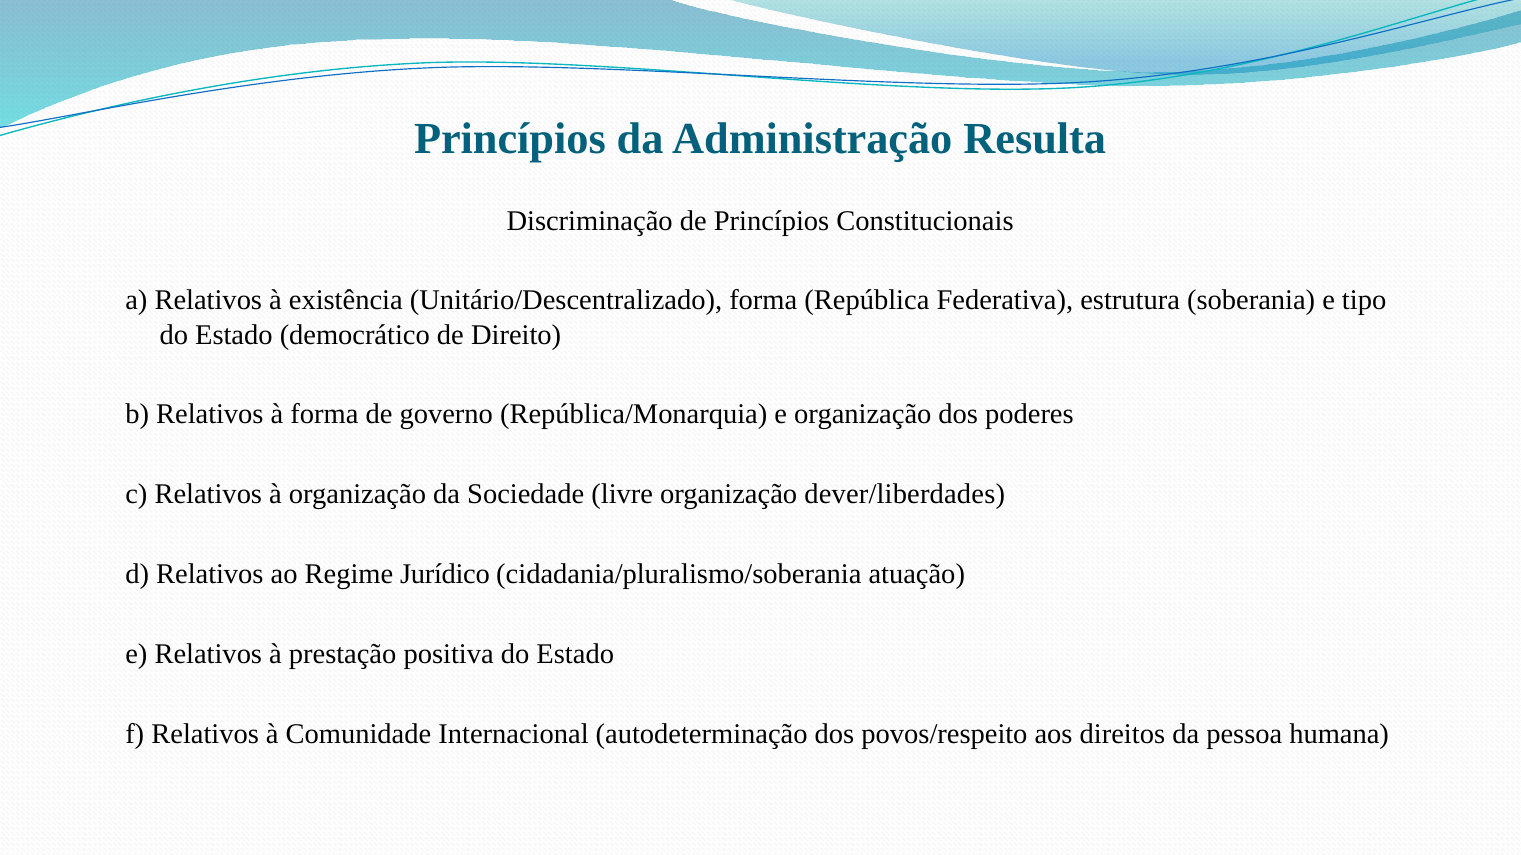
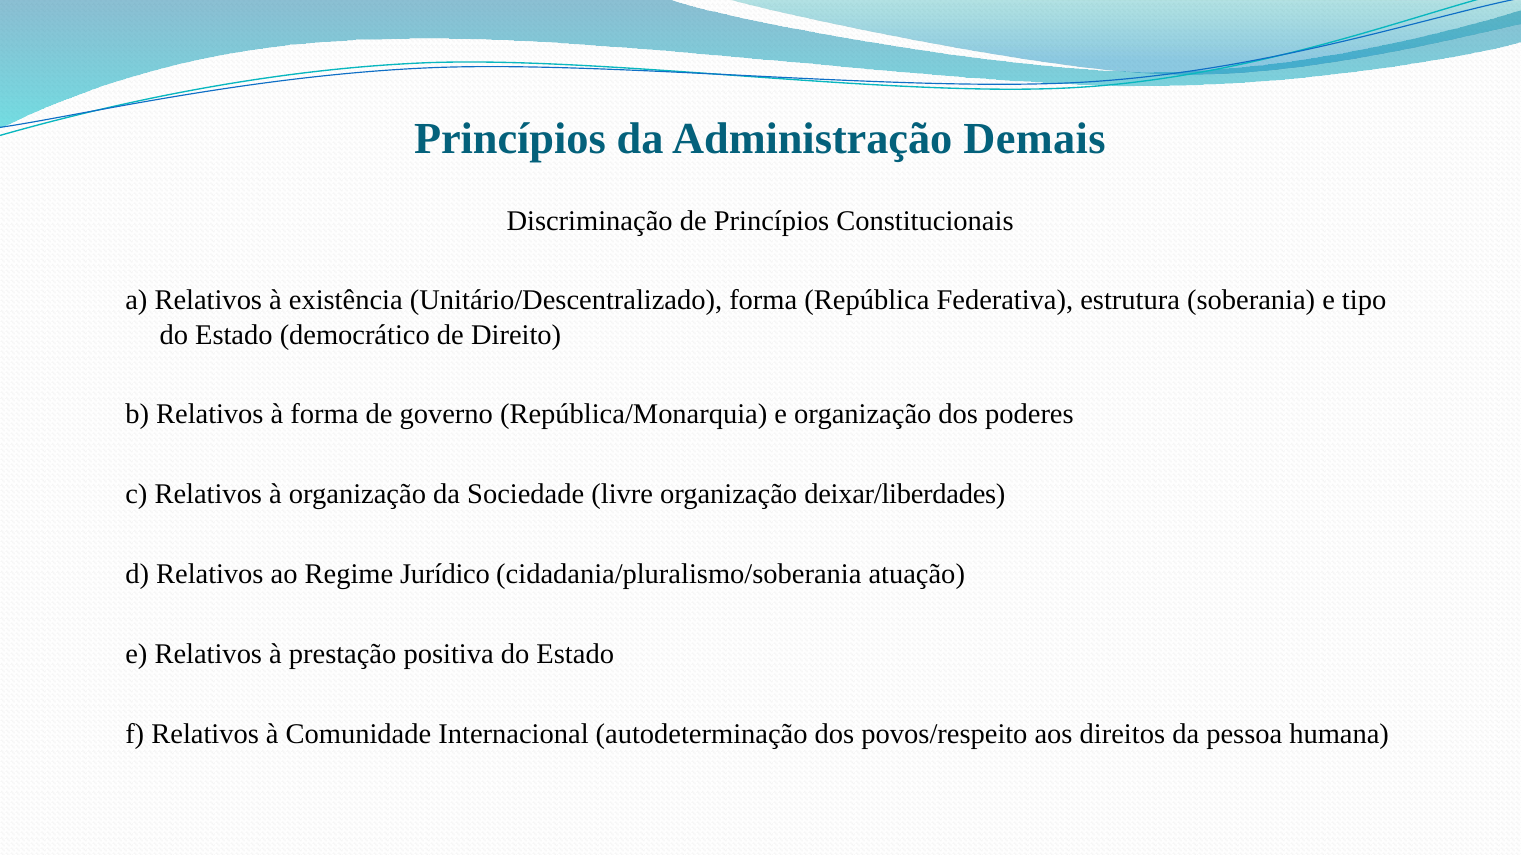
Resulta: Resulta -> Demais (1035, 139)
dever/liberdades: dever/liberdades -> deixar/liberdades (905, 495)
